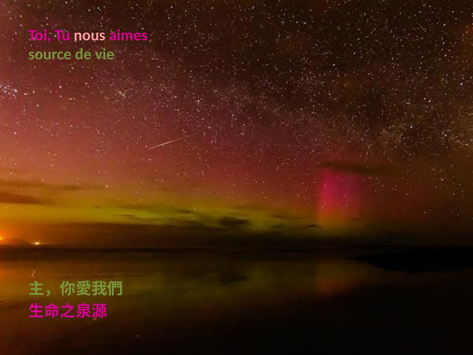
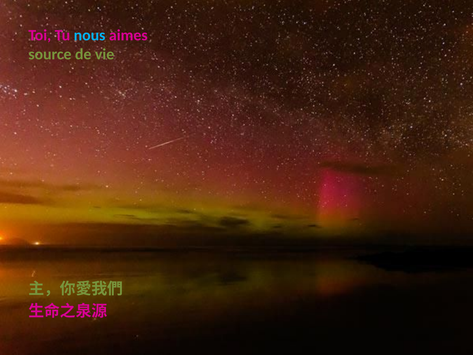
nous colour: pink -> light blue (90, 35)
